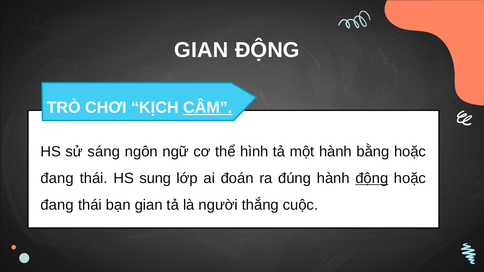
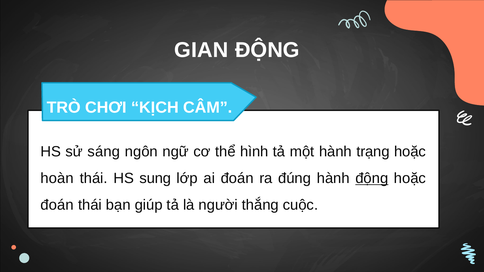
CÂM underline: present -> none (208, 108)
bằng: bằng -> trạng (373, 152)
đang: đang -> hoàn (57, 178)
đang: đang -> đoán (57, 205)
bạn gian: gian -> giúp (149, 205)
